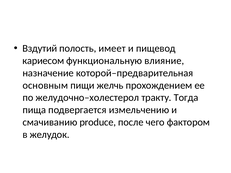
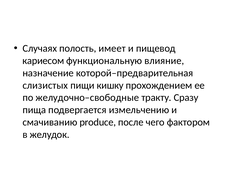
Вздутий: Вздутий -> Случаях (40, 48)
основным: основным -> слизистых (45, 85)
желчь: желчь -> кишку (110, 85)
желудочно–холестерол: желудочно–холестерол -> желудочно–свободные (87, 98)
Тогда: Тогда -> Сразу (186, 98)
